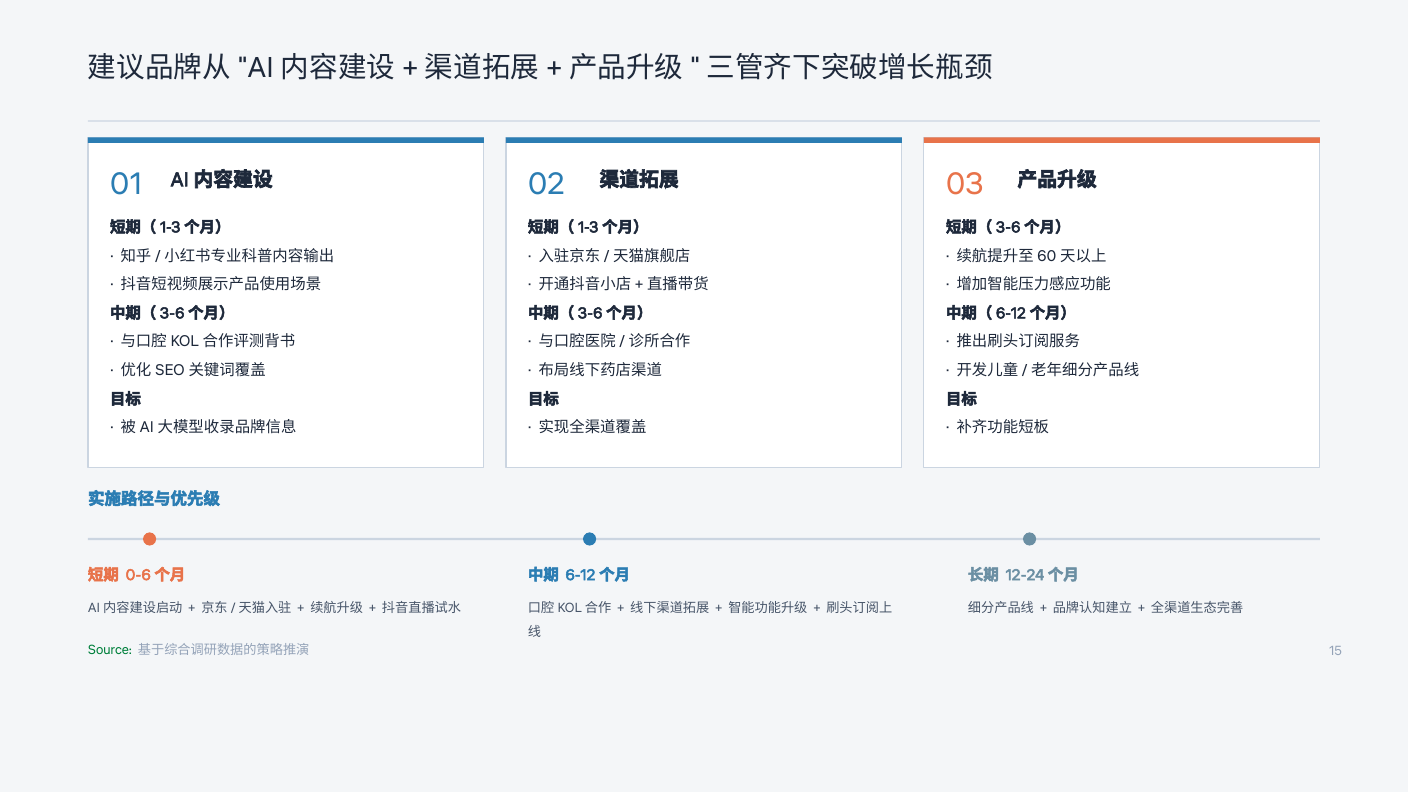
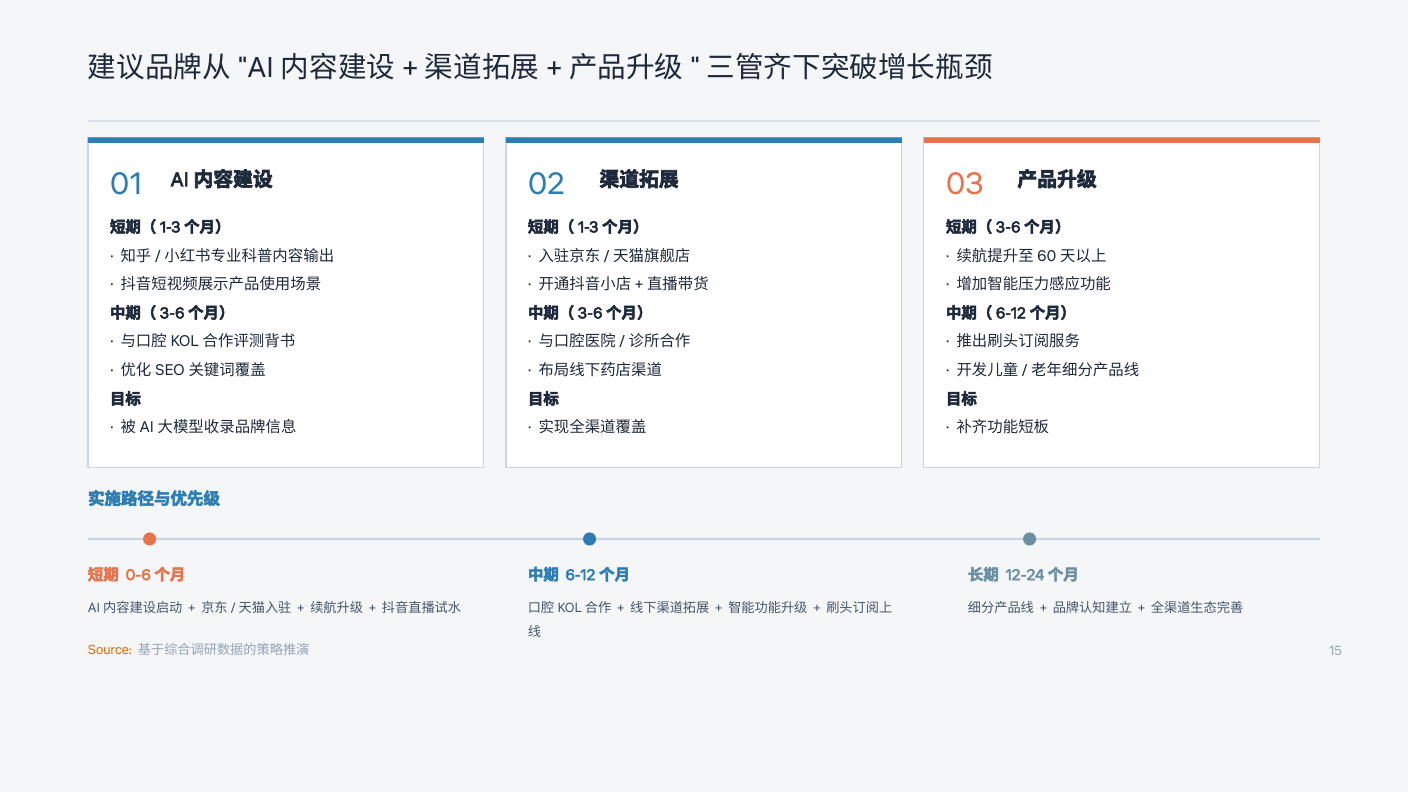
Source colour: green -> orange (110, 650)
